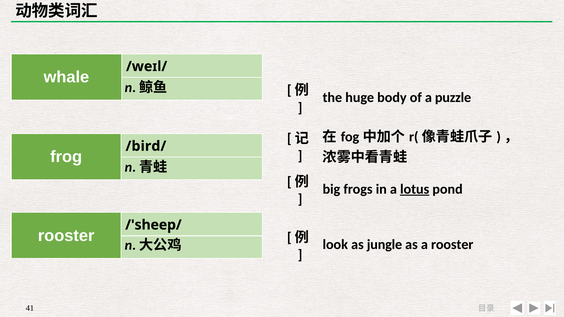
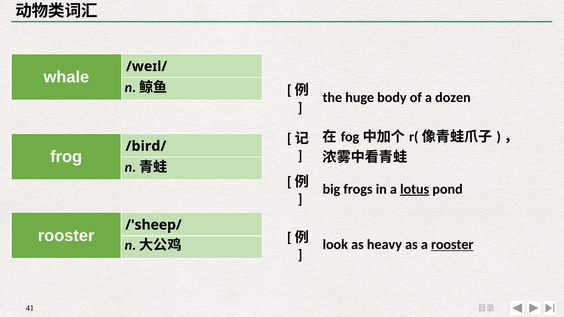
puzzle: puzzle -> dozen (453, 98)
jungle: jungle -> heavy (384, 245)
rooster underline: none -> present (452, 245)
